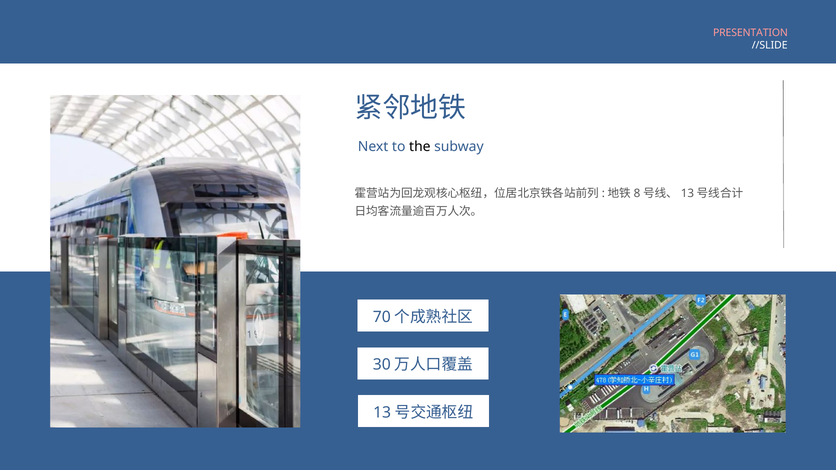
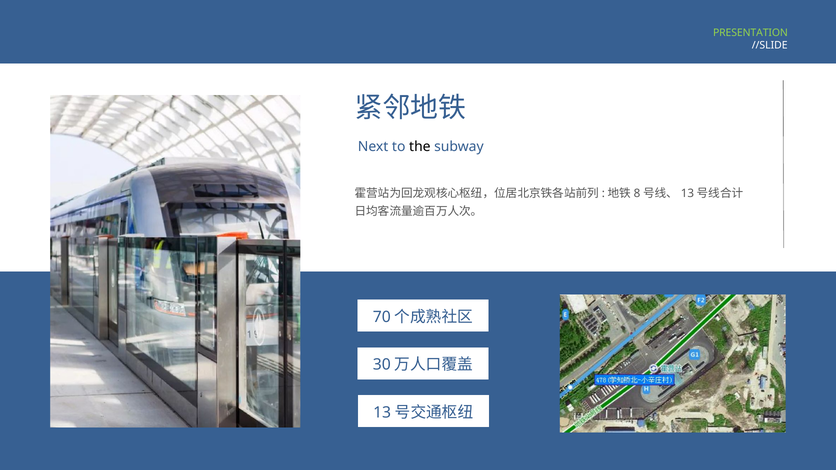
PRESENTATION colour: pink -> light green (750, 33)
